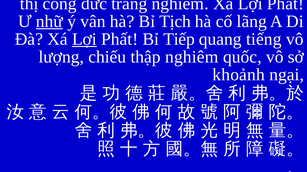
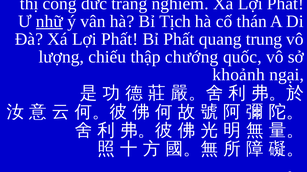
lãng: lãng -> thán (252, 21)
Lợi underline: present -> none (84, 39)
Bỉ Tiếp: Tiếp -> Phất (179, 39)
tiếng: tiếng -> trung (264, 39)
thập nghiêm: nghiêm -> chướng (192, 57)
